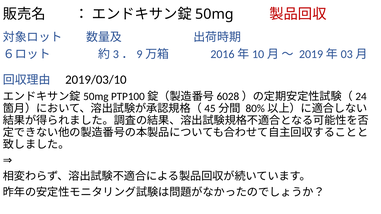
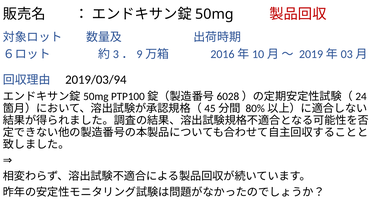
2019/03/10: 2019/03/10 -> 2019/03/94 (96, 80)
